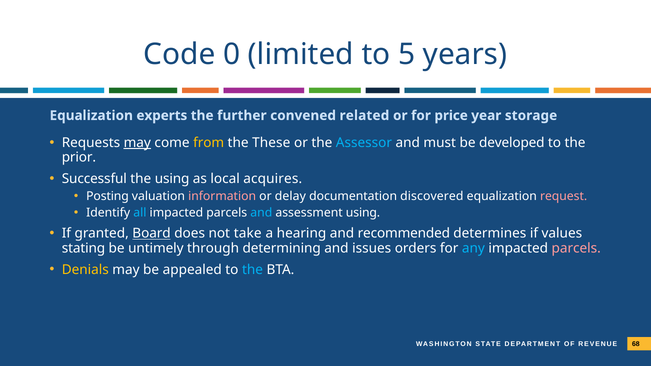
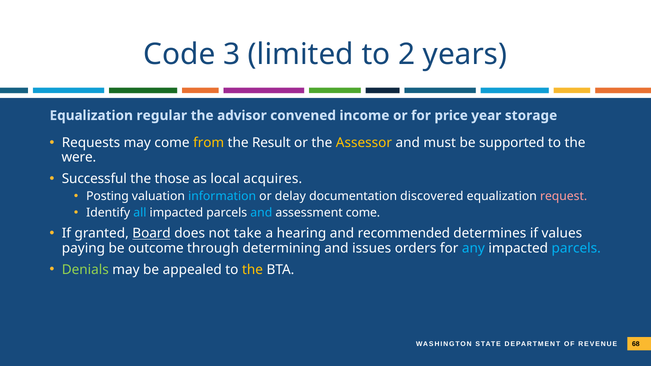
0: 0 -> 3 (232, 55)
5: 5 -> 2 (407, 55)
experts: experts -> regular (162, 116)
further: further -> advisor (242, 116)
related: related -> income (364, 116)
may underline: present -> none (137, 143)
These: These -> Result (271, 143)
Assessor colour: light blue -> yellow (364, 143)
developed: developed -> supported (512, 143)
prior: prior -> were (79, 158)
the using: using -> those (172, 179)
information colour: pink -> light blue (222, 196)
assessment using: using -> come (363, 213)
stating: stating -> paying (83, 248)
untimely: untimely -> outcome (156, 248)
parcels colour: pink -> light blue (576, 248)
Denials colour: yellow -> light green (85, 270)
the colour: light blue -> yellow (253, 270)
